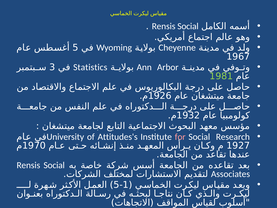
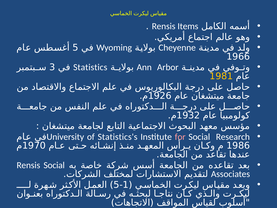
Social: Social -> Items (188, 26)
1967: 1967 -> 1966 (238, 56)
1981 colour: light green -> yellow (221, 76)
Attitudes's: Attitudes's -> Statistics's (118, 137)
1927: 1927 -> 1986 (238, 145)
